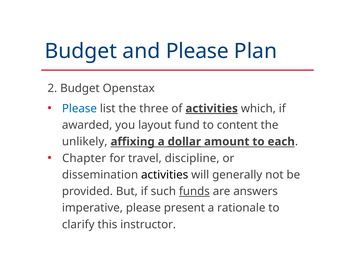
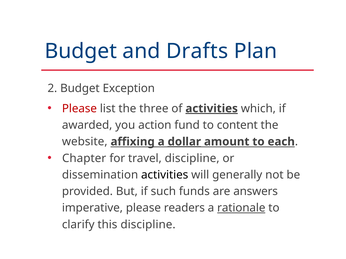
and Please: Please -> Drafts (197, 51)
Openstax: Openstax -> Exception (129, 88)
Please colour: blue -> red (79, 109)
layout: layout -> action (155, 125)
unlikely: unlikely -> website (85, 142)
funds underline: present -> none (194, 192)
present: present -> readers (184, 208)
rationale underline: none -> present (241, 208)
this instructor: instructor -> discipline (148, 225)
